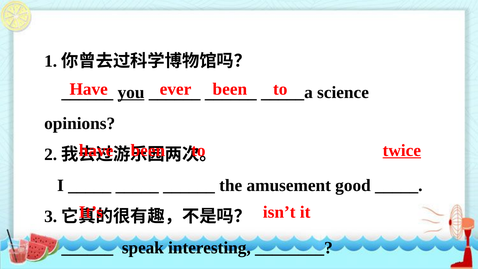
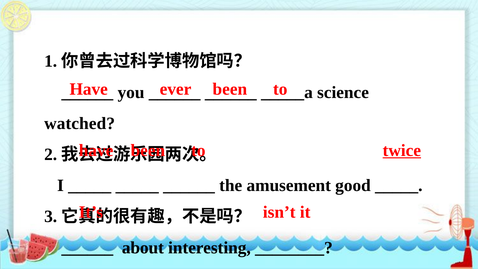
you underline: present -> none (131, 92)
opinions: opinions -> watched (80, 123)
speak: speak -> about (143, 248)
